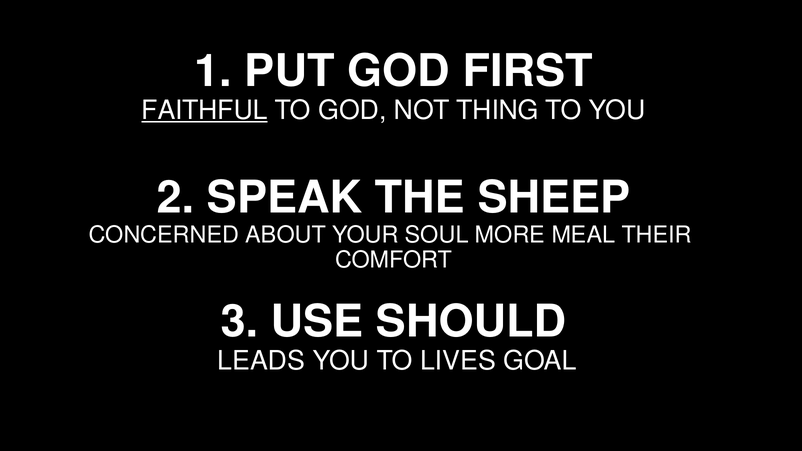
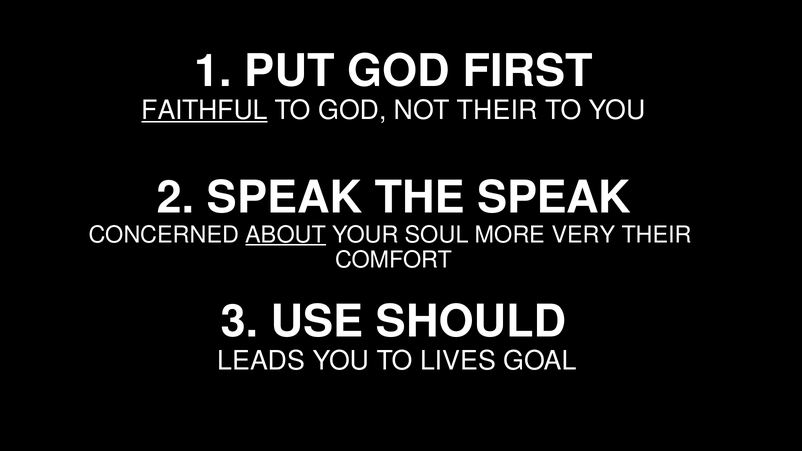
NOT THING: THING -> THEIR (497, 110)
THE SHEEP: SHEEP -> SPEAK (554, 198)
ABOUT underline: none -> present (286, 235)
MEAL: MEAL -> VERY (583, 235)
